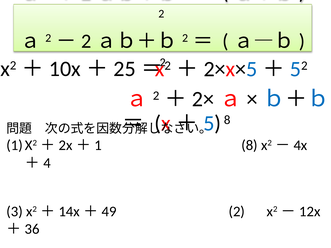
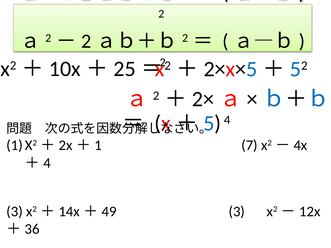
8: 8 -> 4 (227, 120)
8: 8 -> 7 (250, 145)
2: 2 -> 3 (237, 212)
